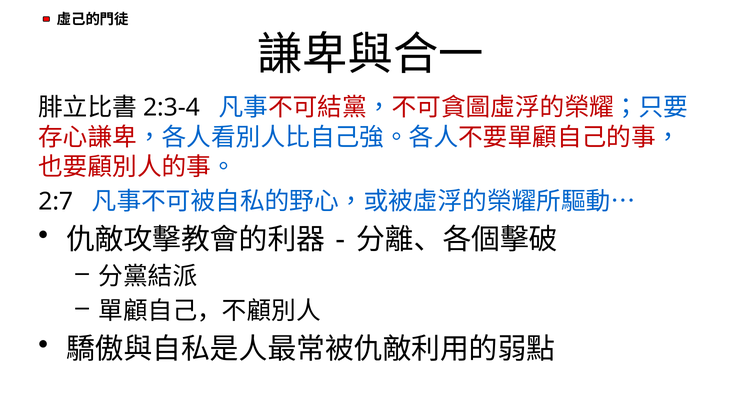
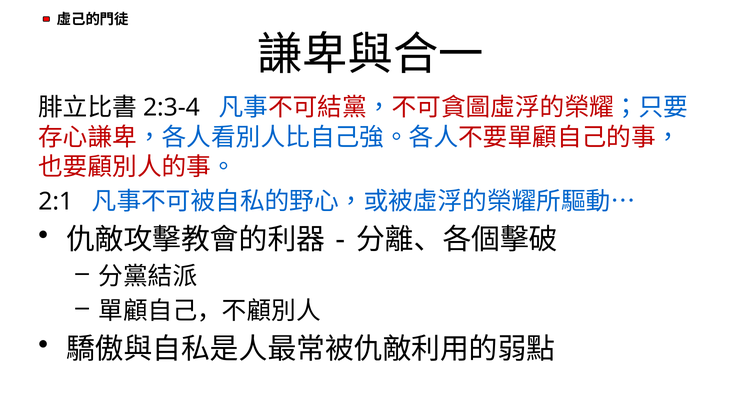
2:7: 2:7 -> 2:1 (56, 202)
